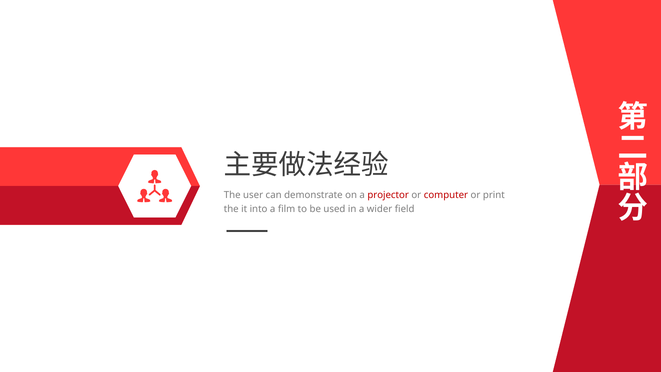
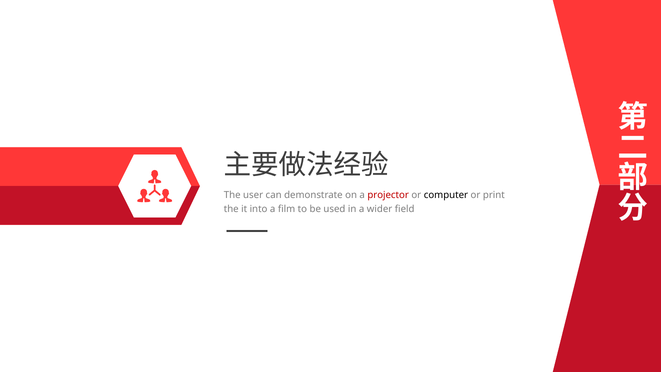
computer colour: red -> black (446, 195)
